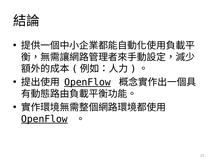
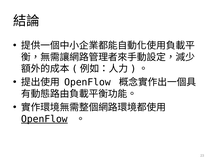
OpenFlow underline: present -> none (87, 82)
